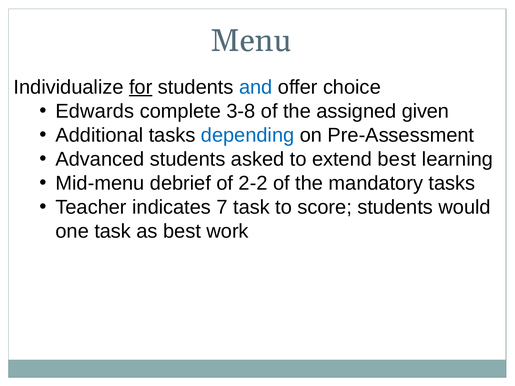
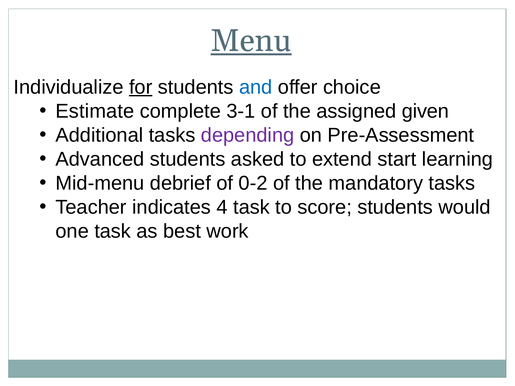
Menu underline: none -> present (251, 41)
Edwards: Edwards -> Estimate (95, 111)
3-8: 3-8 -> 3-1 (241, 111)
depending colour: blue -> purple (248, 135)
extend best: best -> start (397, 159)
2-2: 2-2 -> 0-2 (253, 183)
7: 7 -> 4 (222, 207)
